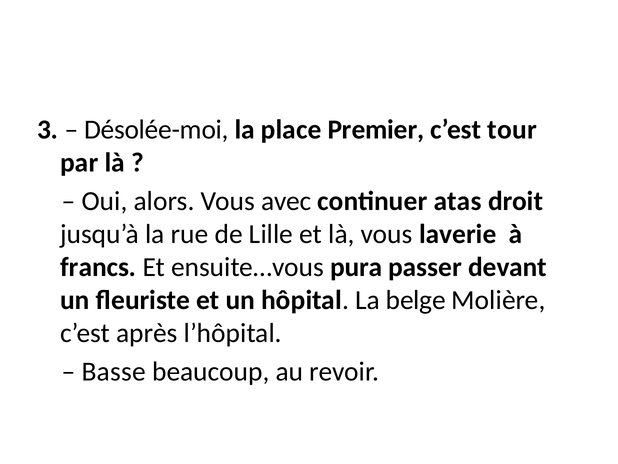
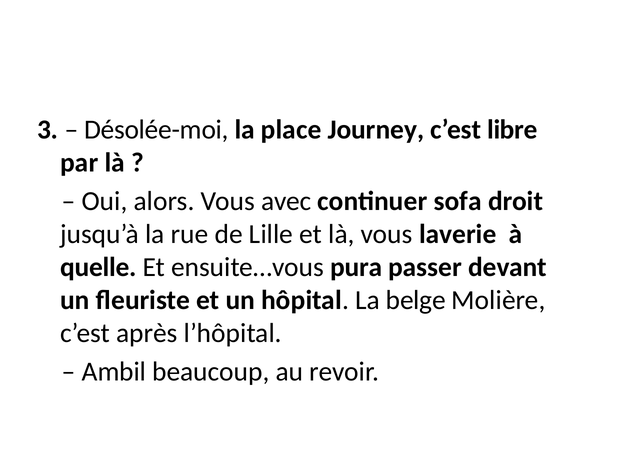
Premier: Premier -> Journey (376, 130)
tour: tour -> libre (512, 130)
atas: atas -> sofa (458, 201)
francs: francs -> quelle (98, 267)
Basse: Basse -> Ambil (114, 371)
